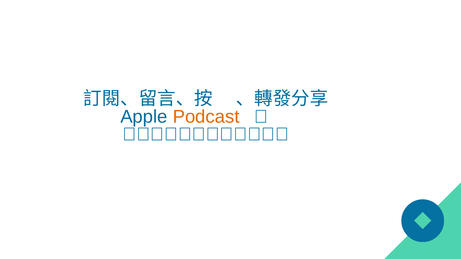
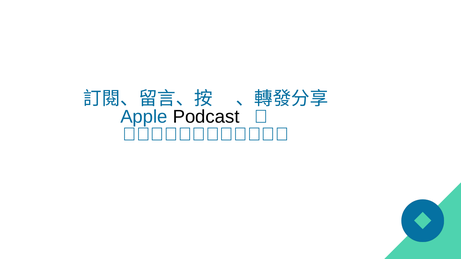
Podcast colour: orange -> black (206, 117)
